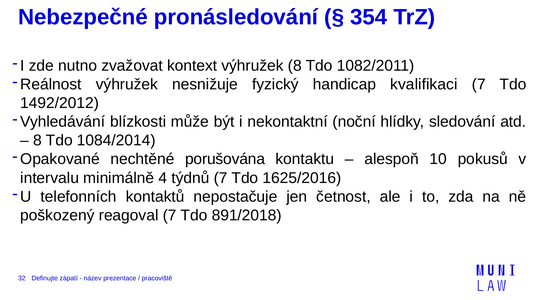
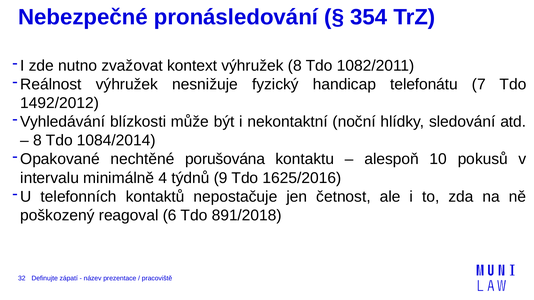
kvalifikaci: kvalifikaci -> telefonátu (424, 85)
týdnů 7: 7 -> 9 (221, 178)
reagoval 7: 7 -> 6 (170, 215)
